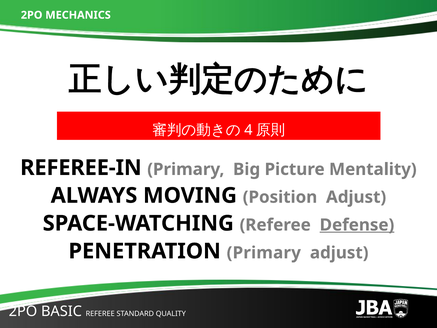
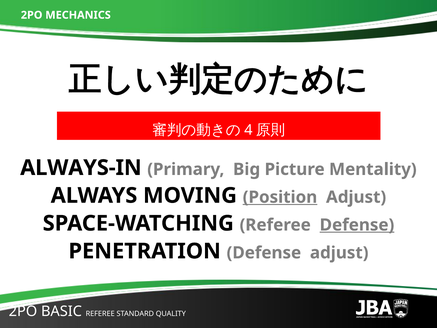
REFEREE-IN: REFEREE-IN -> ALWAYS-IN (81, 168)
Position underline: none -> present (280, 197)
PENETRATION Primary: Primary -> Defense (264, 253)
